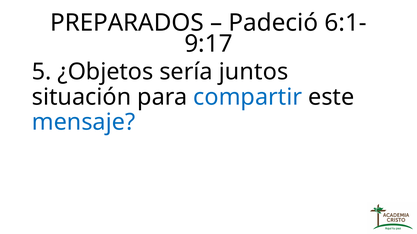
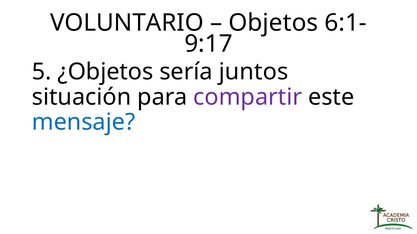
PREPARADOS: PREPARADOS -> VOLUNTARIO (127, 23)
Padeció: Padeció -> Objetos (273, 23)
compartir colour: blue -> purple (248, 97)
